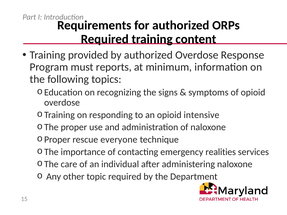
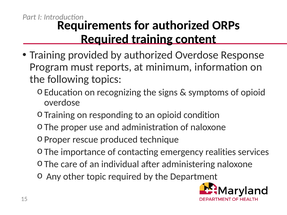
intensive: intensive -> condition (202, 115)
everyone: everyone -> produced (119, 140)
